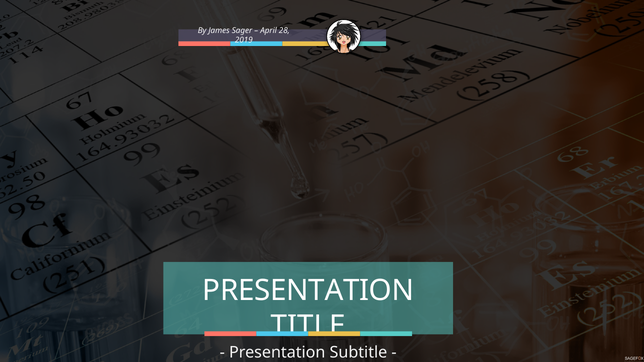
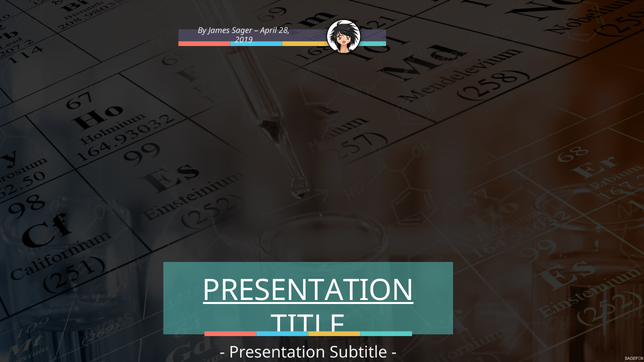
PRESENTATION underline: none -> present (308, 291)
